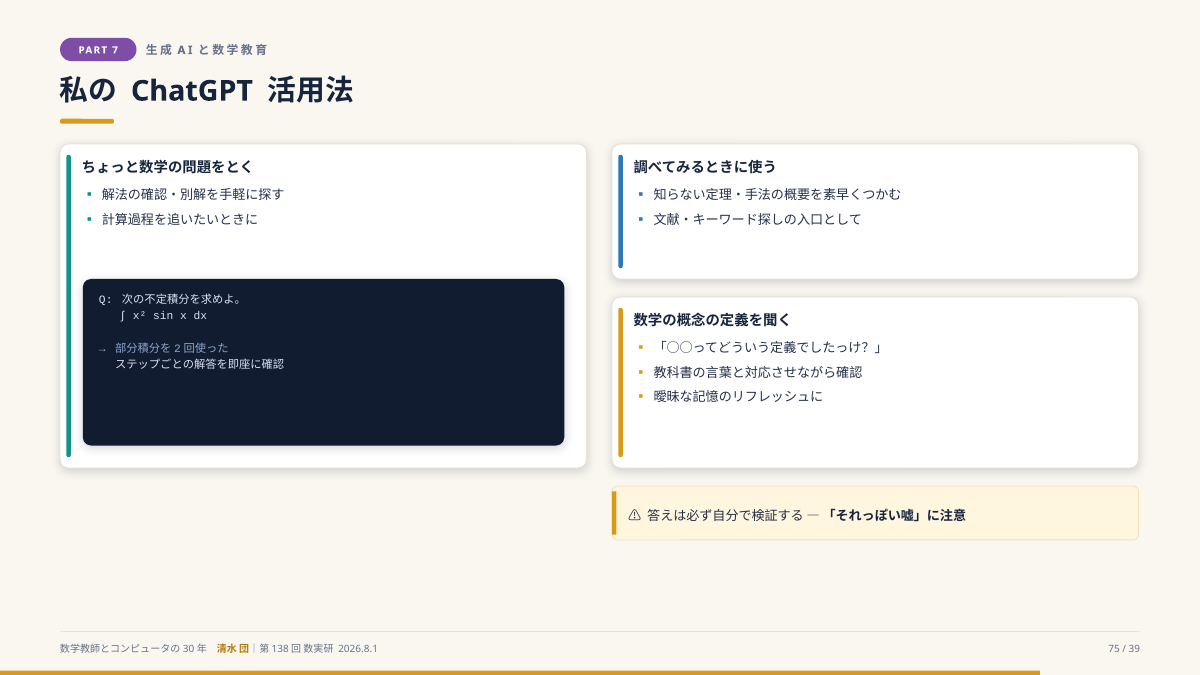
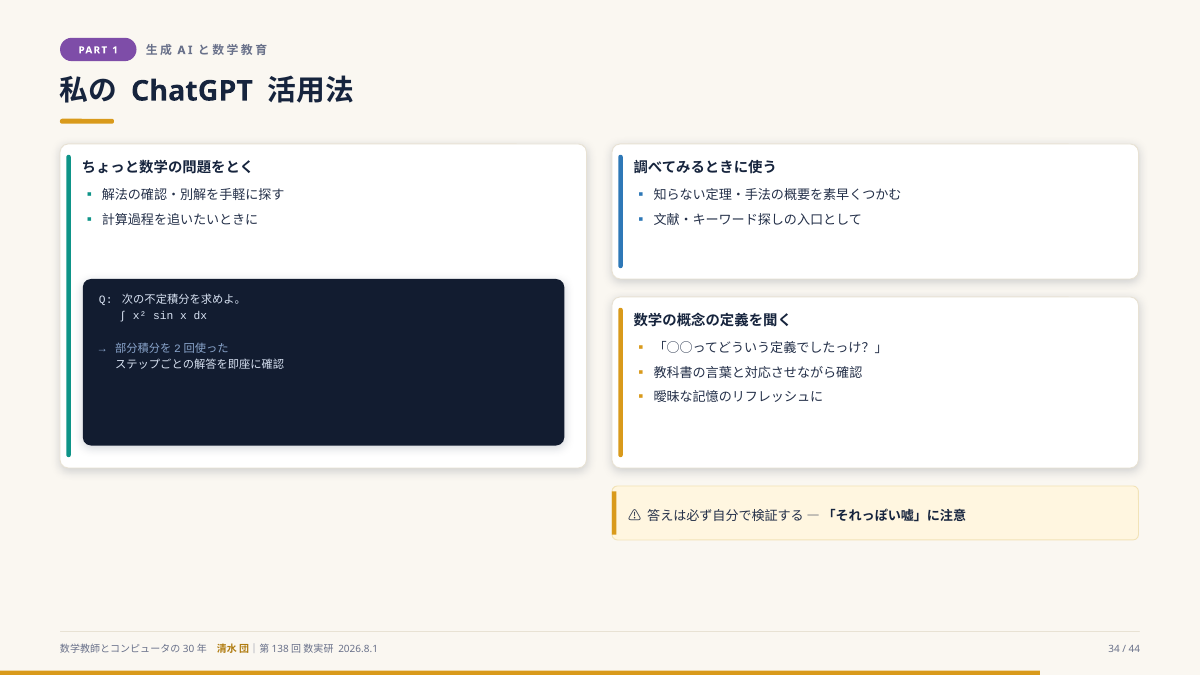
7: 7 -> 1 (115, 50)
75: 75 -> 34 (1114, 650)
39: 39 -> 44 (1134, 650)
